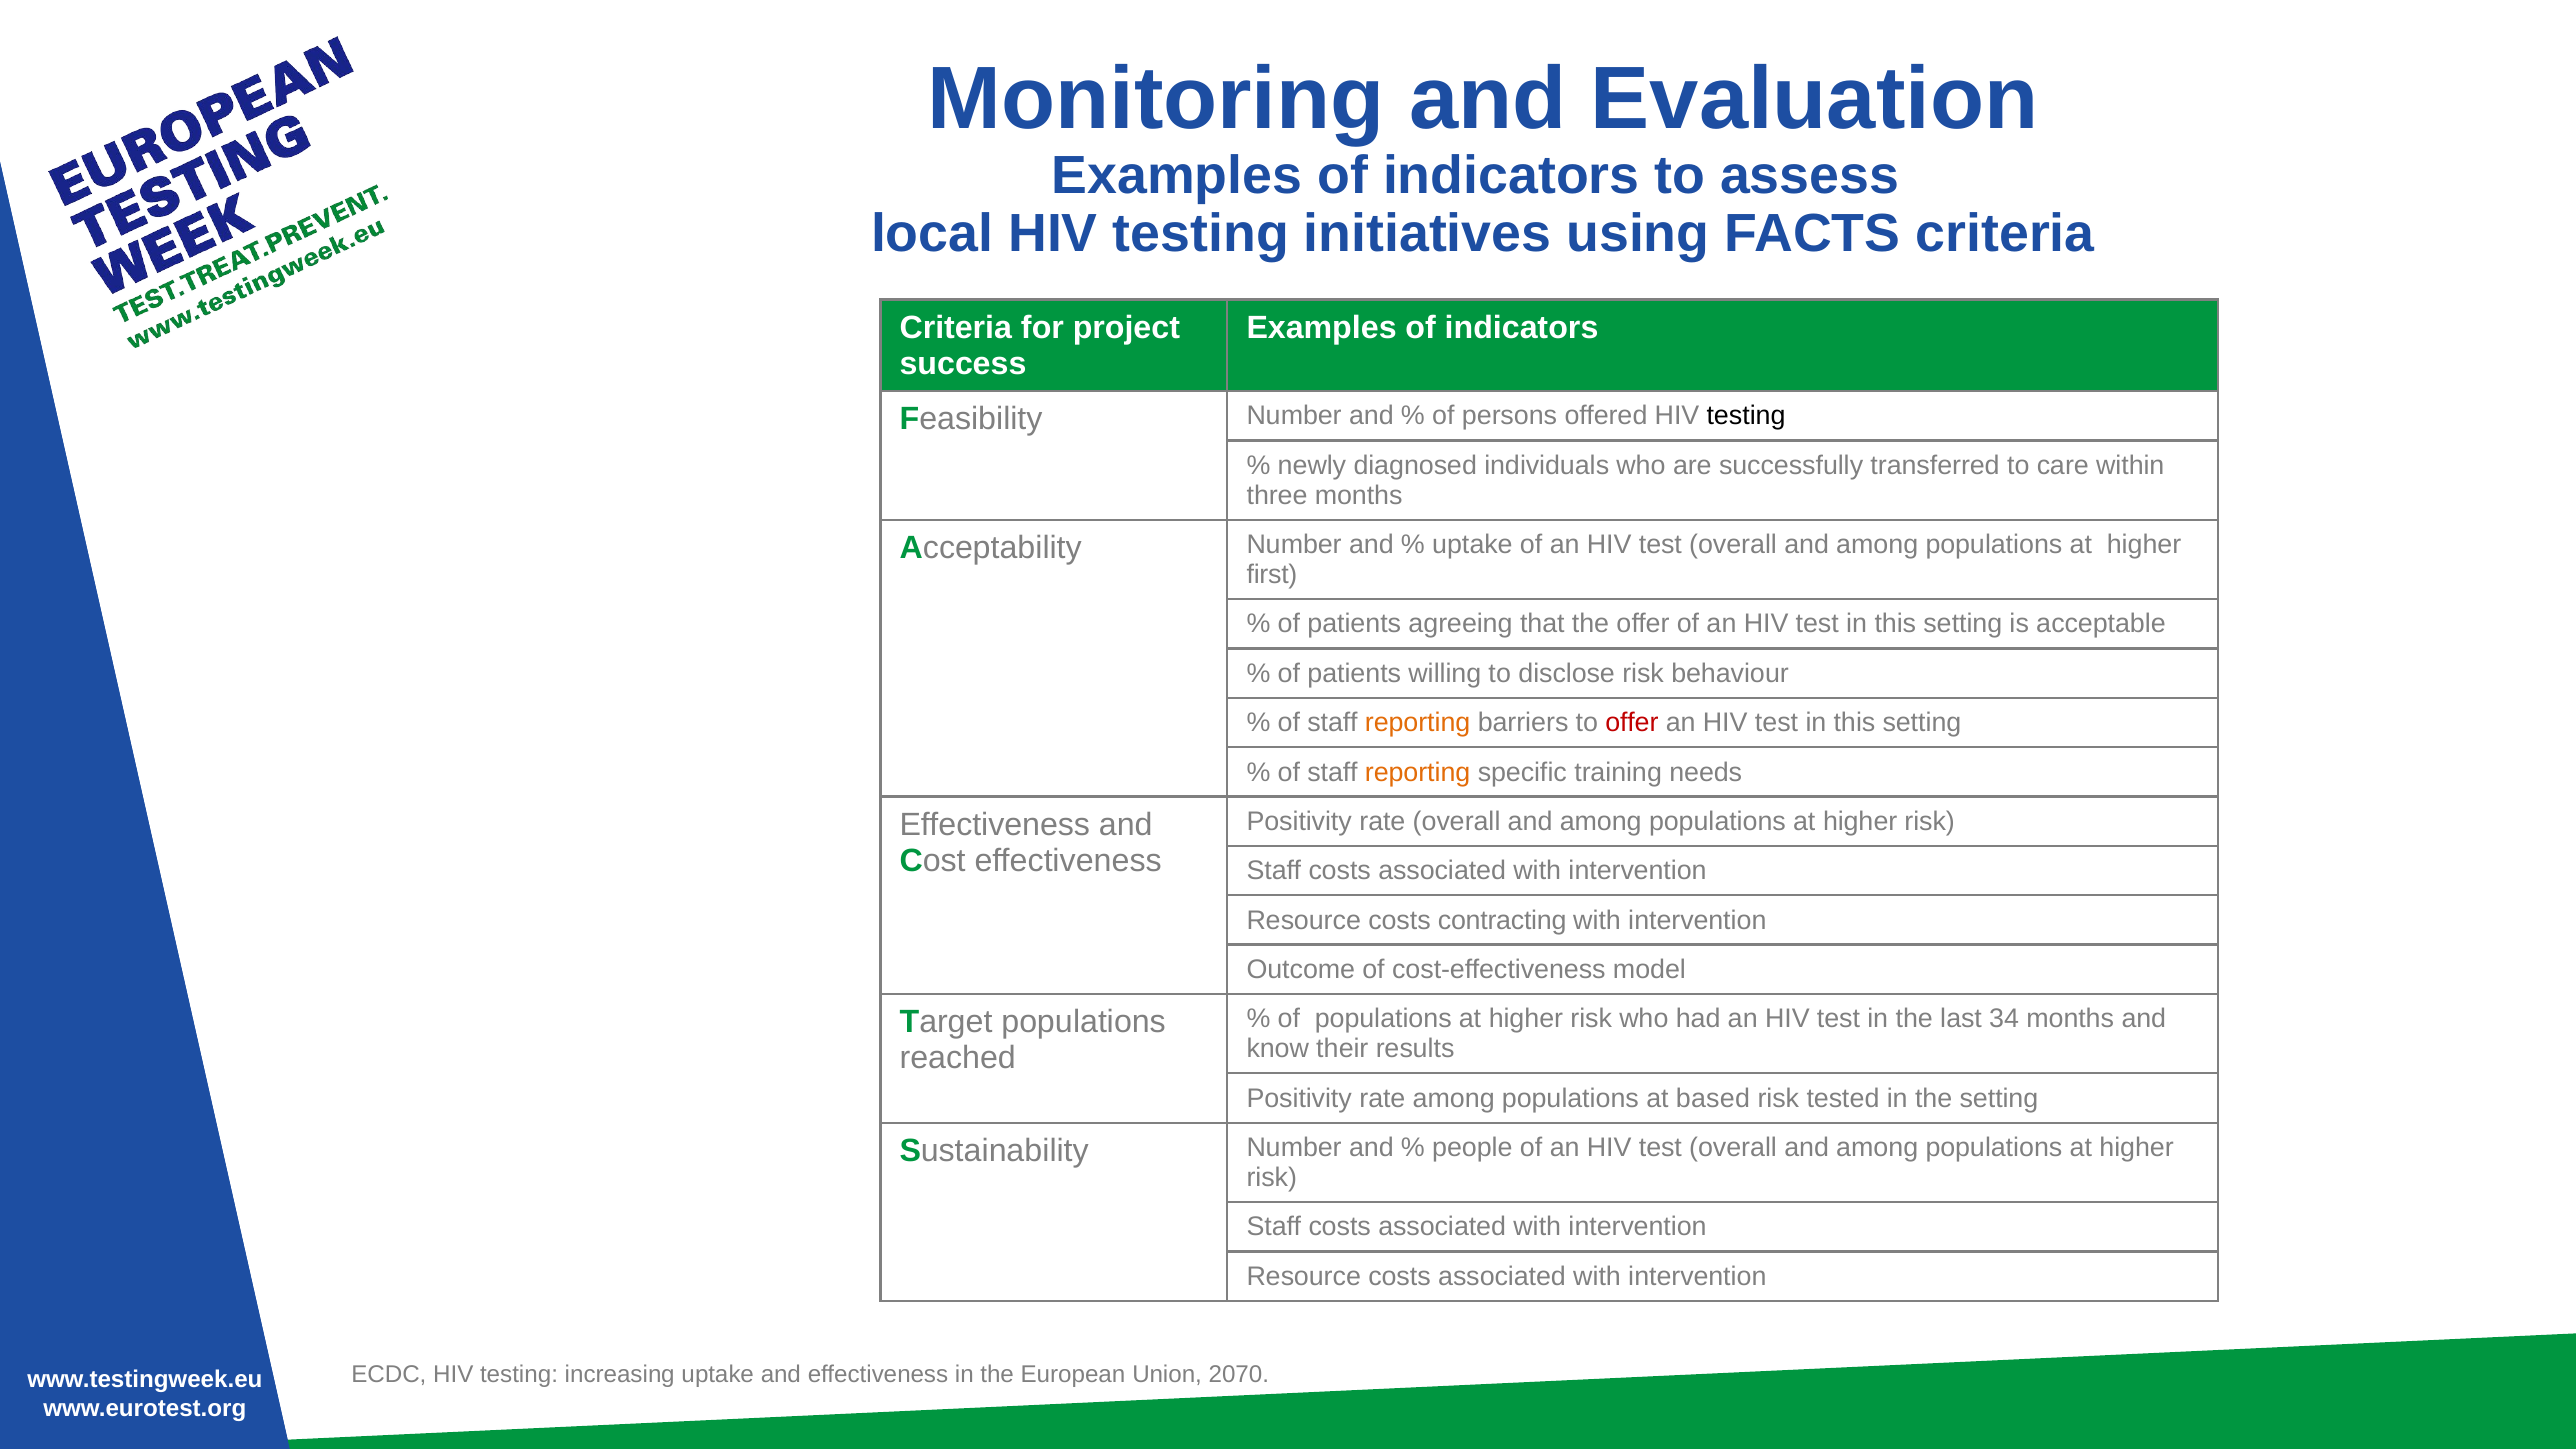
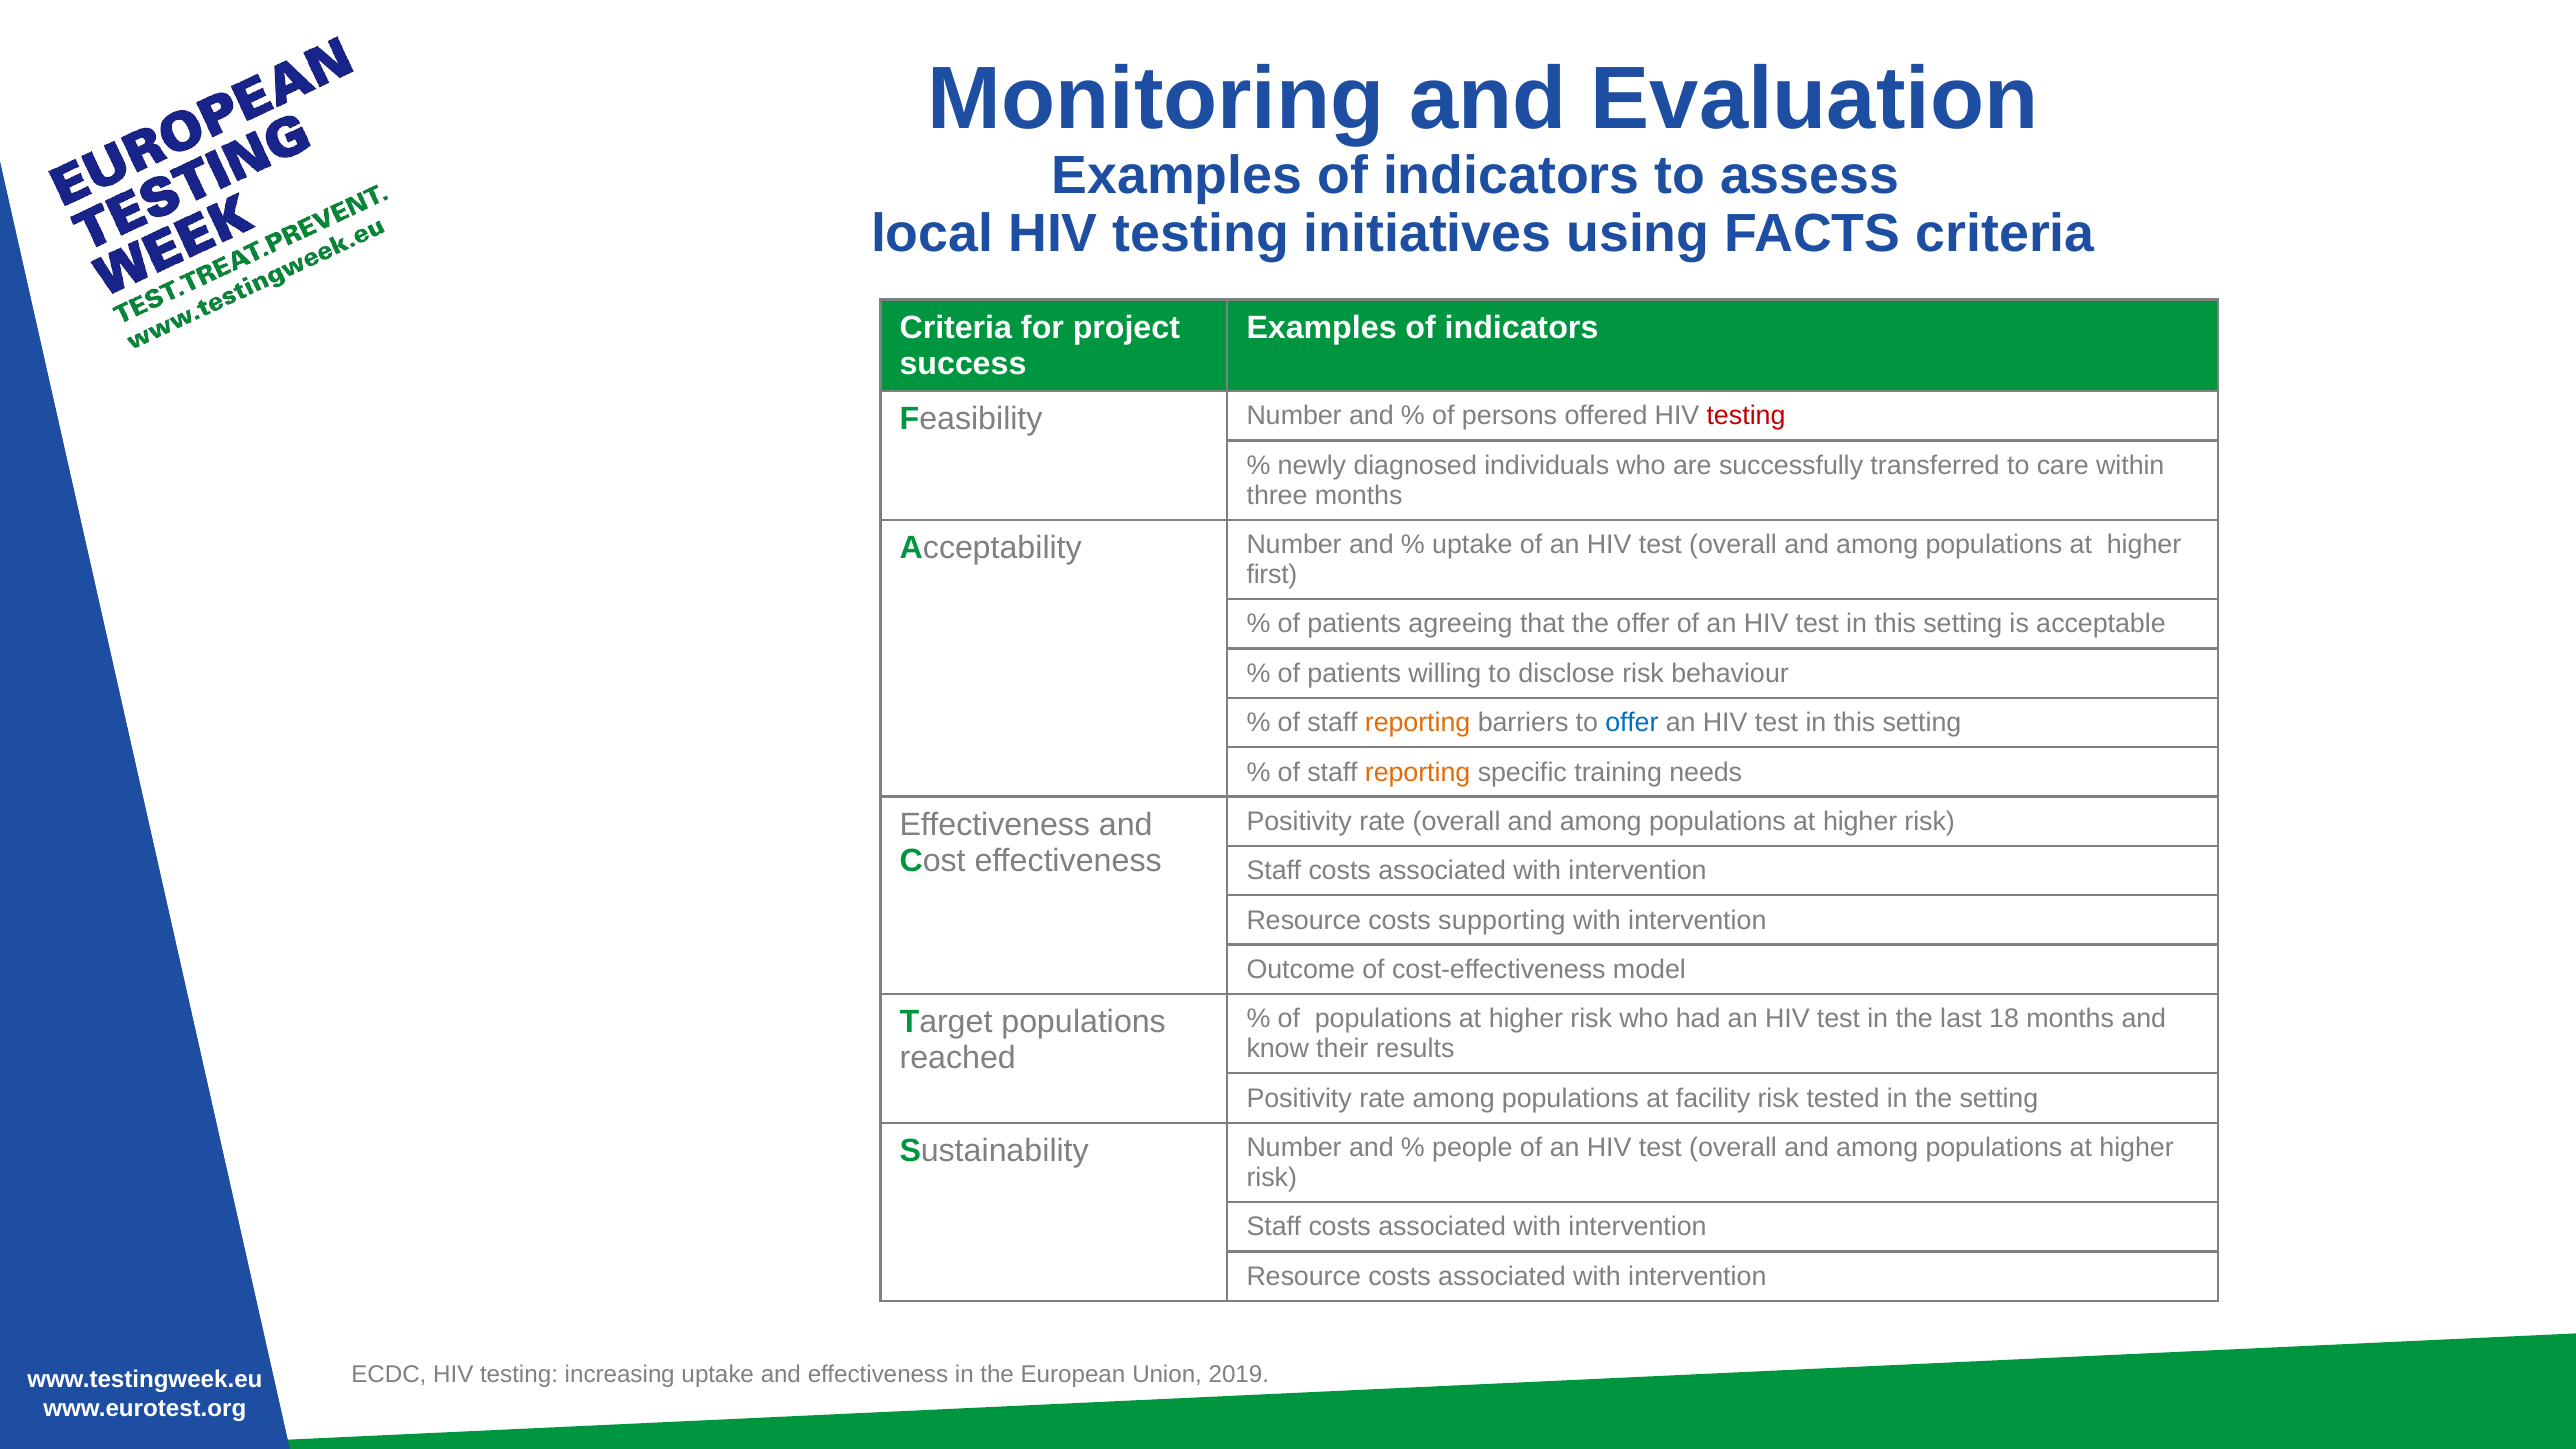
testing colour: black -> red (1746, 416)
offer colour: red -> blue (1632, 723)
contracting: contracting -> supporting (1502, 920)
34: 34 -> 18 (2004, 1019)
based: based -> facility (1713, 1098)
2070: 2070 -> 2019 (1239, 1375)
